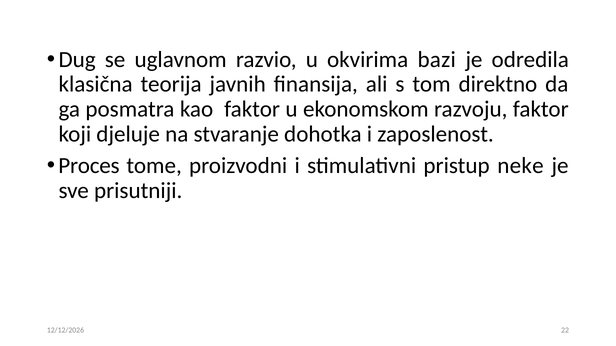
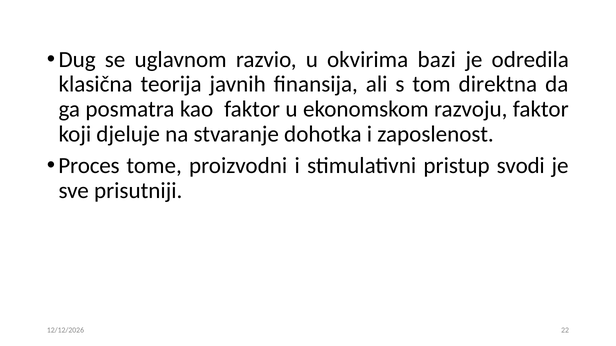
direktno: direktno -> direktna (498, 84)
neke: neke -> svodi (521, 166)
